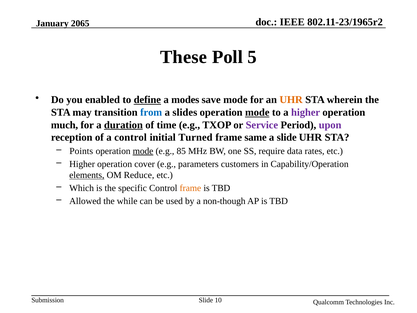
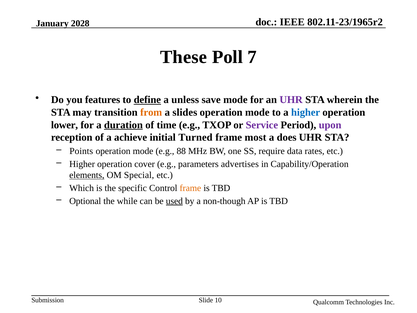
2065: 2065 -> 2028 (80, 23)
5: 5 -> 7 (252, 57)
enabled: enabled -> features (103, 100)
modes: modes -> unless (185, 100)
UHR colour: orange -> purple (291, 100)
from colour: blue -> orange (151, 112)
mode underline: present -> none (257, 112)
higher colour: purple -> blue (306, 112)
much: much -> lower (65, 125)
a control: control -> achieve (131, 137)
same: same -> most (255, 137)
a slide: slide -> does (287, 137)
mode underline: present -> none (143, 151)
85: 85 -> 88 (181, 151)
customers: customers -> advertises (240, 164)
Reduce: Reduce -> Special (139, 175)
Allowed: Allowed -> Optional (85, 201)
used underline: none -> present (174, 201)
